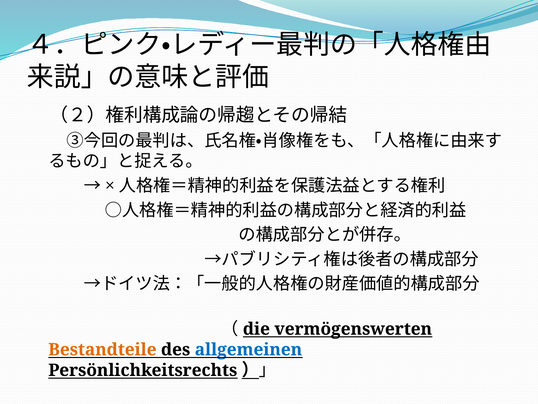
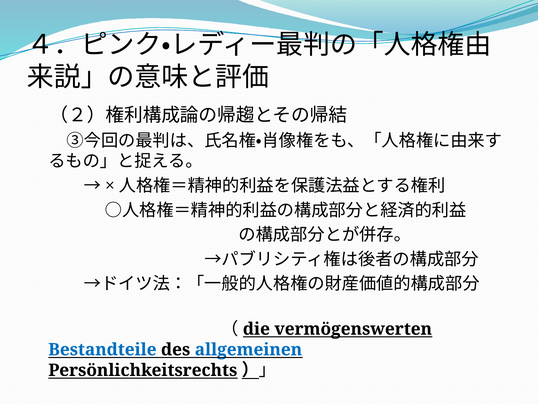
Bestandteile colour: orange -> blue (102, 349)
